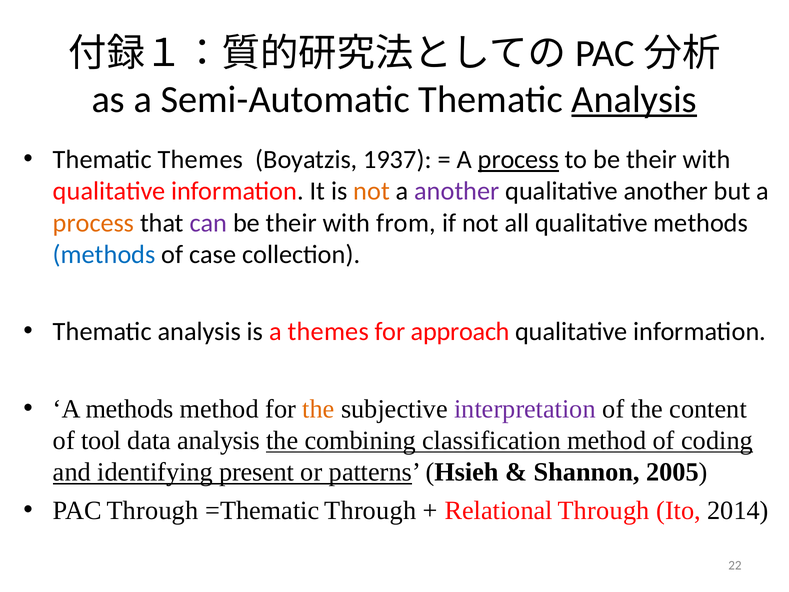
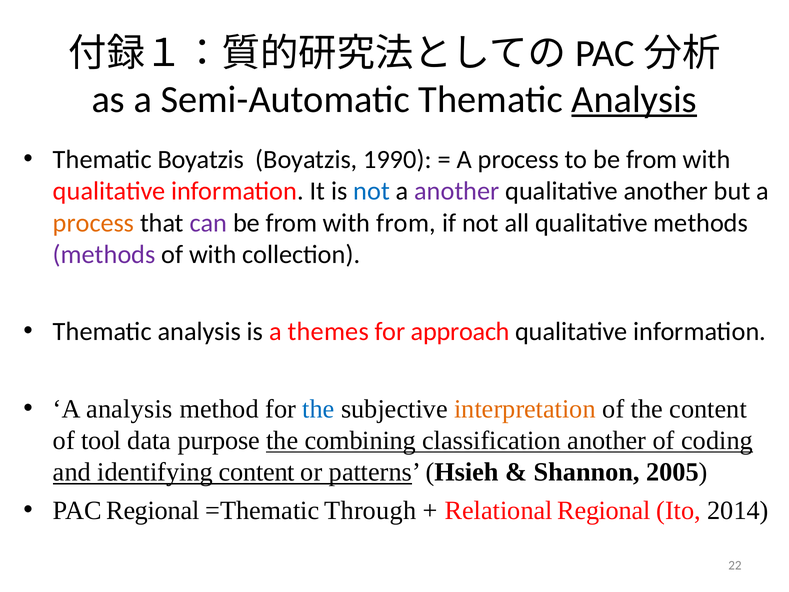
Thematic Themes: Themes -> Boyatzis (201, 160)
1937: 1937 -> 1990 (397, 160)
process underline: present -> none (518, 160)
to be their: their -> from (652, 160)
not colour: orange -> blue (372, 191)
their: their -> from (291, 223)
methods colour: blue -> purple (104, 254)
of case: case -> with (213, 254)
A methods: methods -> analysis (129, 409)
the colour: orange -> blue (319, 409)
interpretation colour: purple -> orange (525, 409)
data analysis: analysis -> purpose (219, 440)
classification method: method -> another (607, 440)
identifying present: present -> content (257, 472)
PAC Through: Through -> Regional (153, 510)
Relational Through: Through -> Regional (604, 510)
